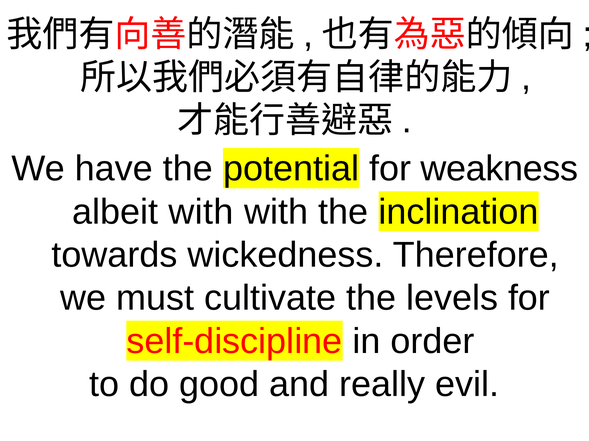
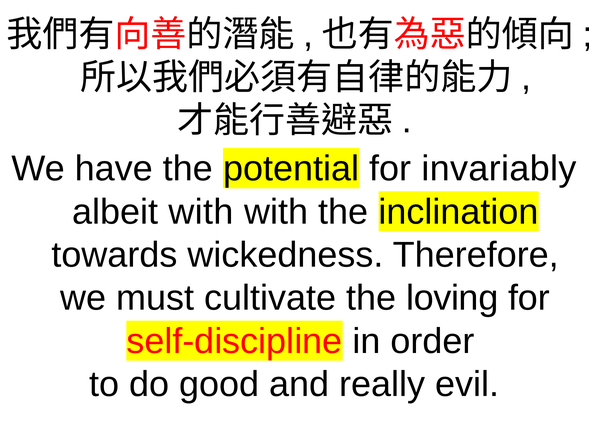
weakness: weakness -> invariably (499, 169)
levels: levels -> loving (452, 299)
